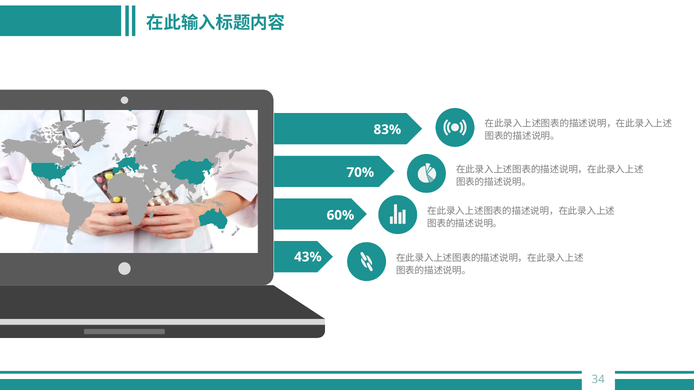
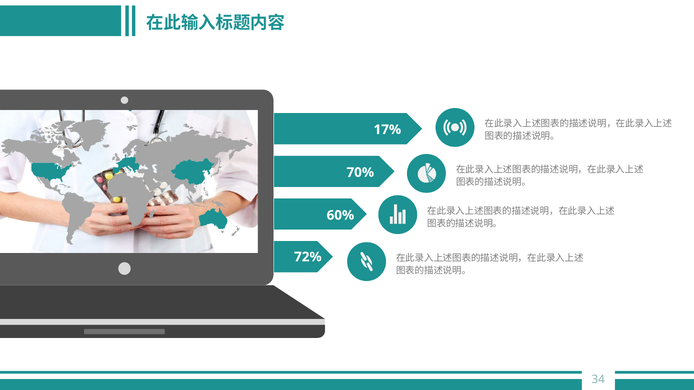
83%: 83% -> 17% (387, 130)
43%: 43% -> 72% (308, 257)
